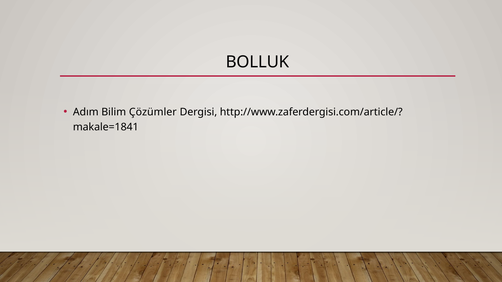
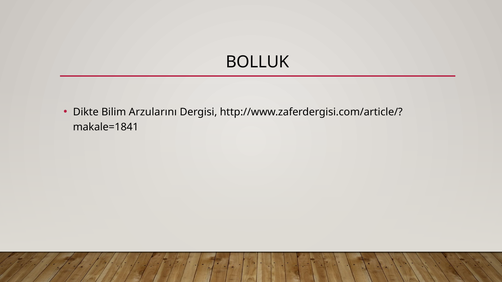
Adım: Adım -> Dikte (86, 112)
Çözümler: Çözümler -> Arzularını (153, 112)
